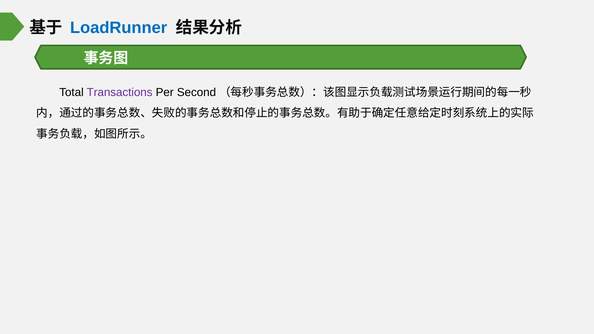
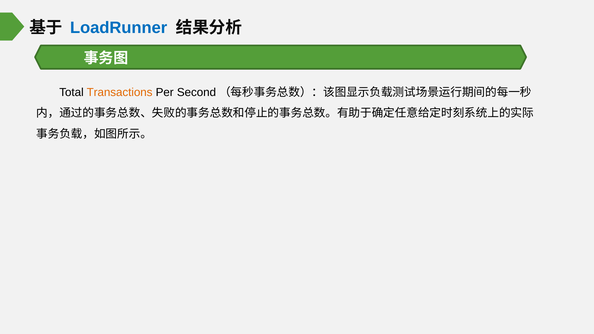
Transactions colour: purple -> orange (120, 92)
